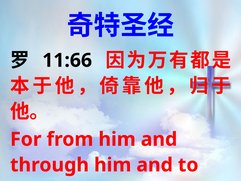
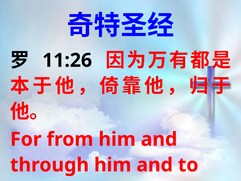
11:66: 11:66 -> 11:26 (67, 60)
